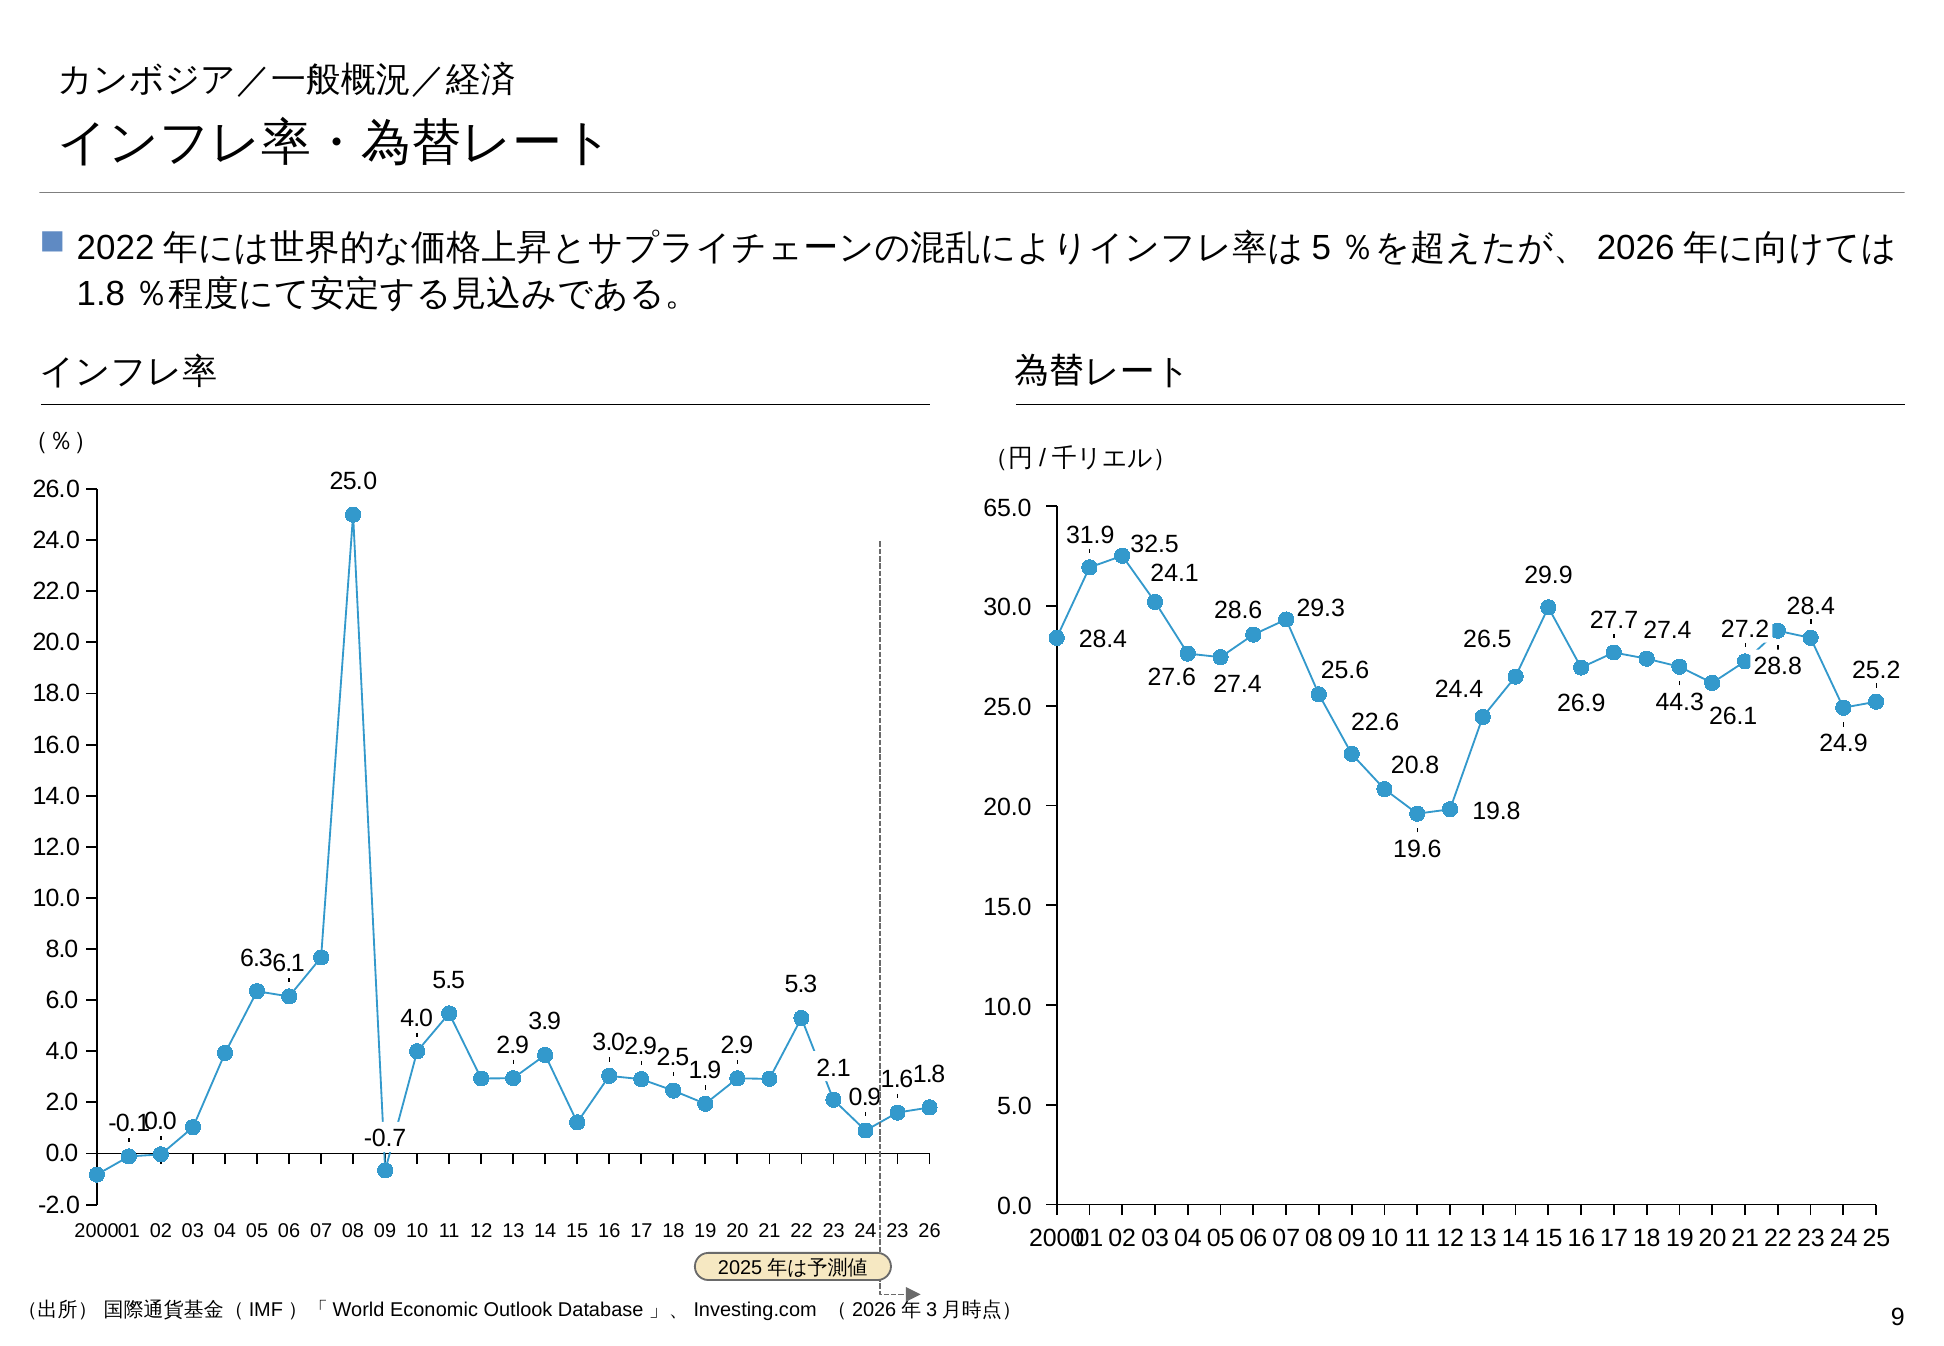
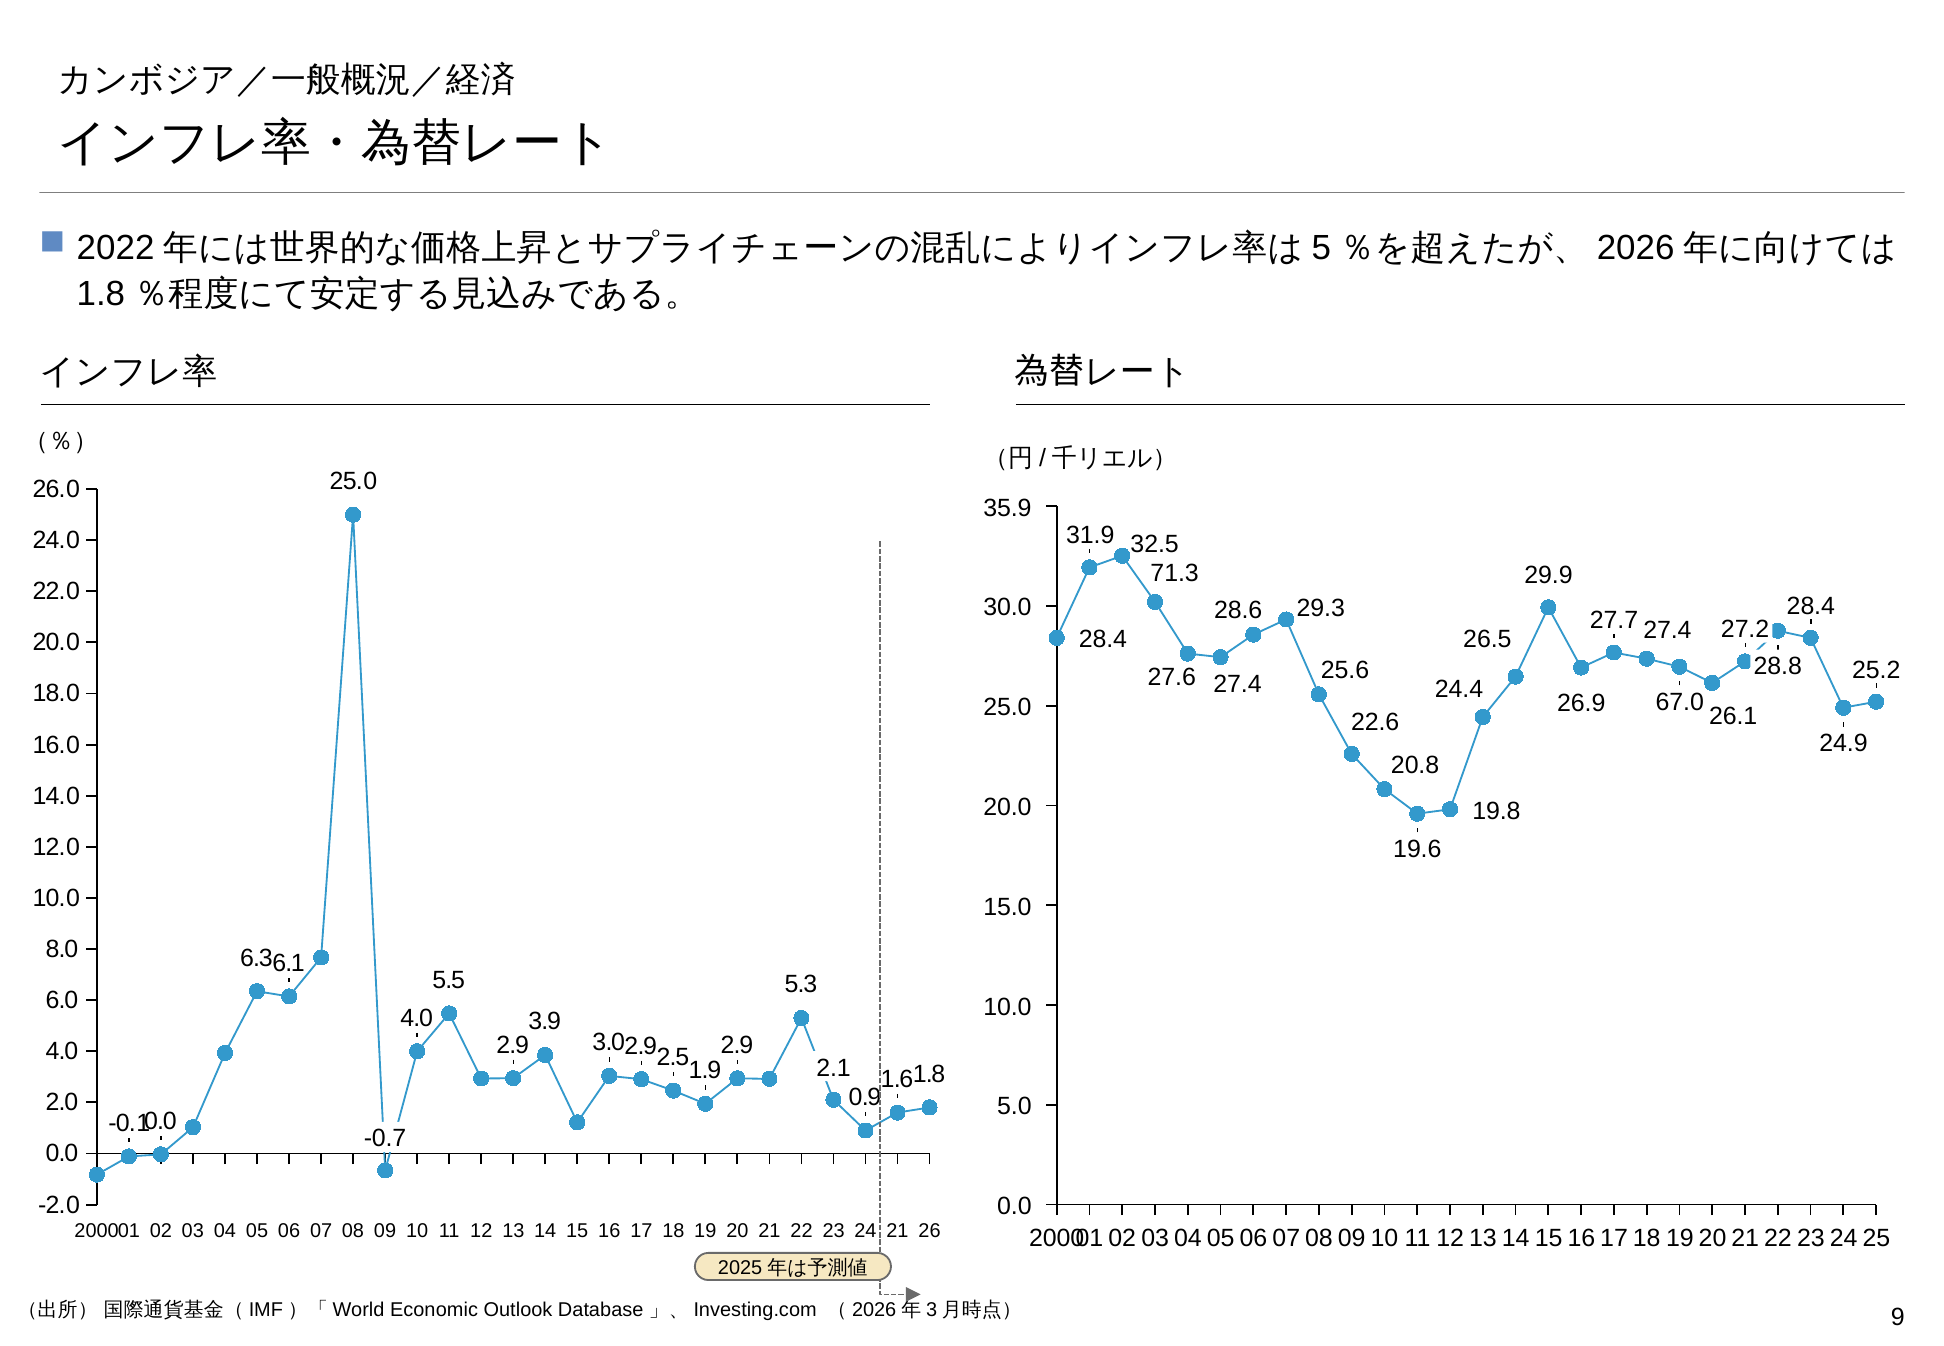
65.0: 65.0 -> 35.9 (1007, 508)
24.1: 24.1 -> 71.3 (1175, 573)
44.3: 44.3 -> 67.0 (1680, 702)
06 23: 23 -> 21 (897, 1231)
